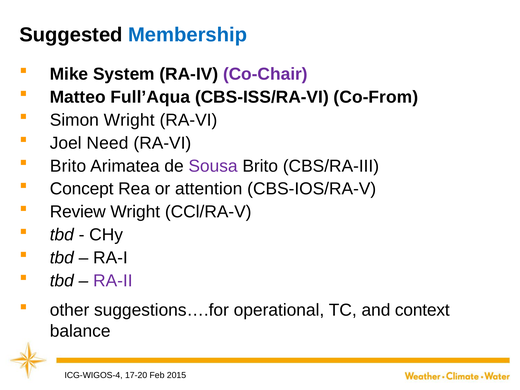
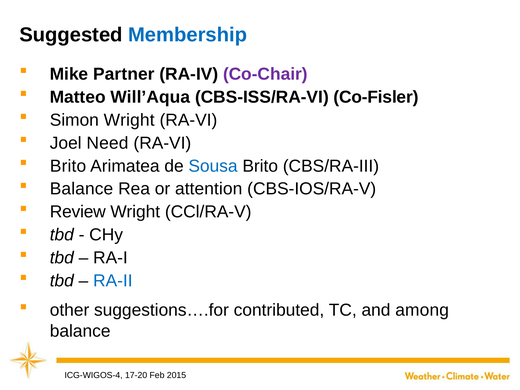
System: System -> Partner (124, 74)
Full’Aqua: Full’Aqua -> Will’Aqua (150, 97)
Co-From: Co-From -> Co-Fisler (376, 97)
Sousa colour: purple -> blue (213, 166)
Concept: Concept -> Balance (82, 189)
RA-II colour: purple -> blue (113, 281)
operational: operational -> contributed (279, 310)
context: context -> among (422, 310)
